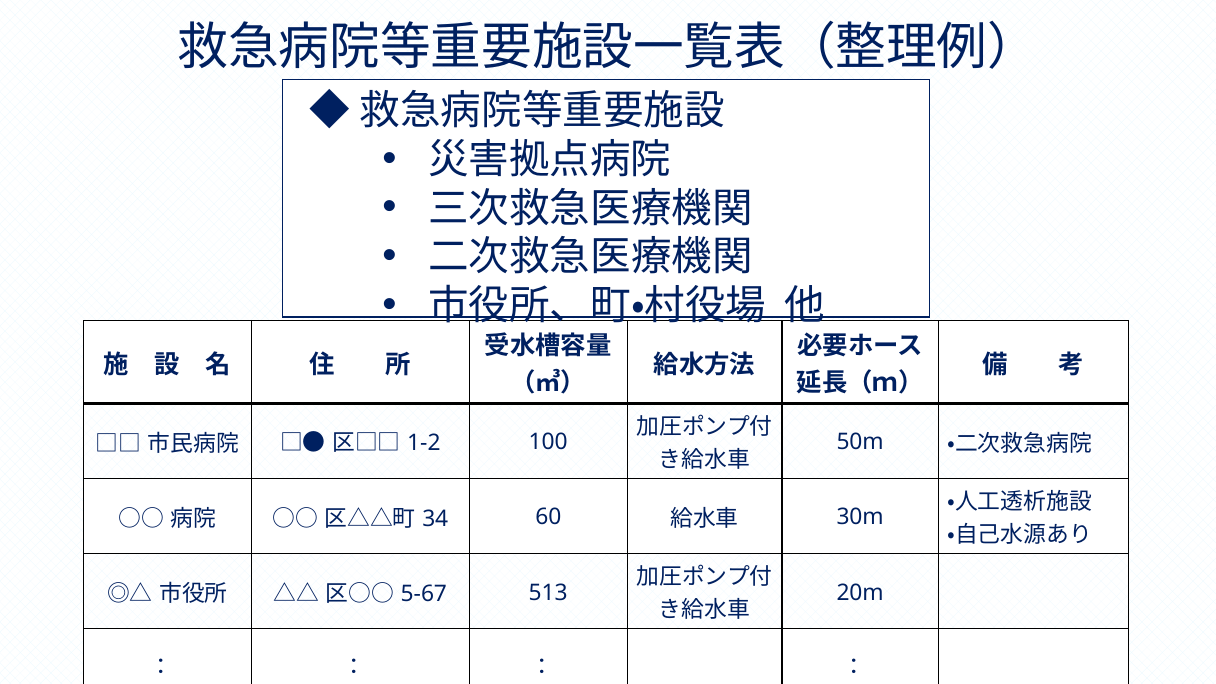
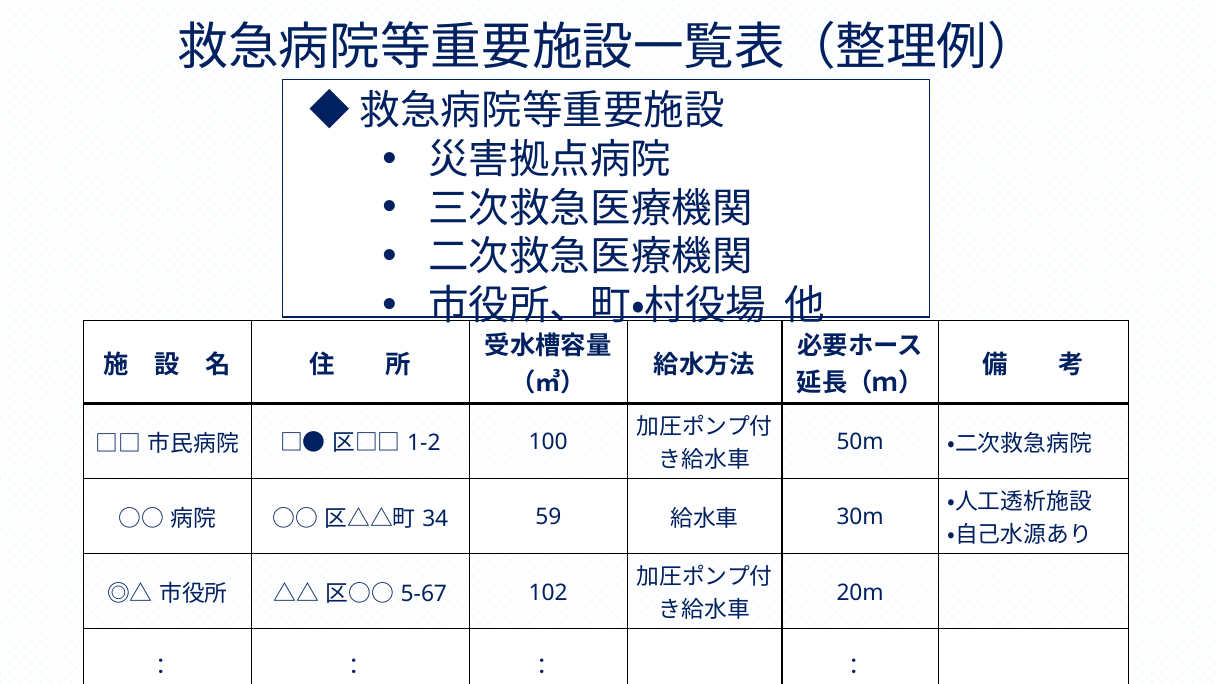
60: 60 -> 59 (548, 517)
513: 513 -> 102 (548, 593)
